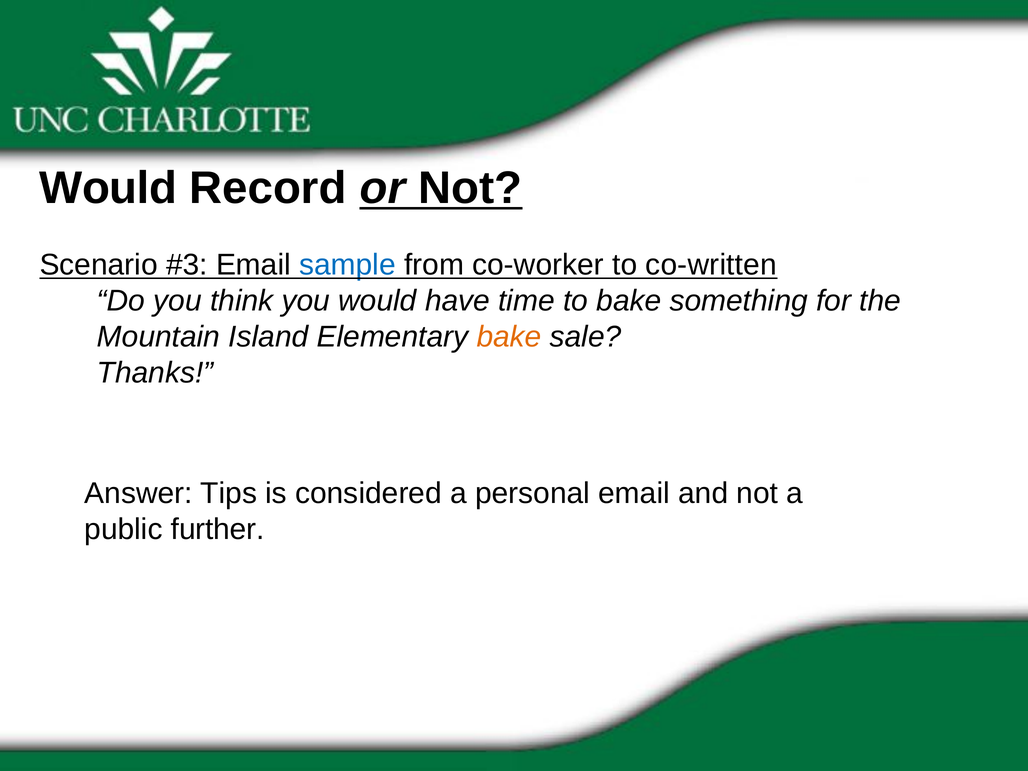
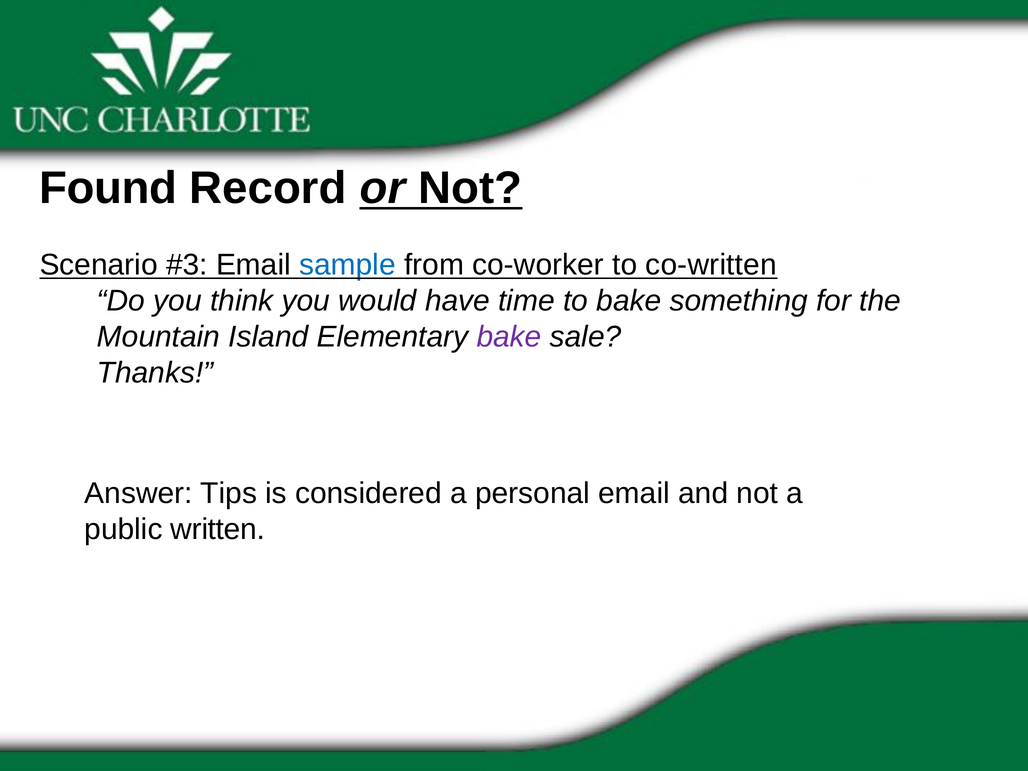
Would: Would -> Found (108, 188)
bake colour: orange -> purple (509, 337)
further: further -> written (218, 529)
